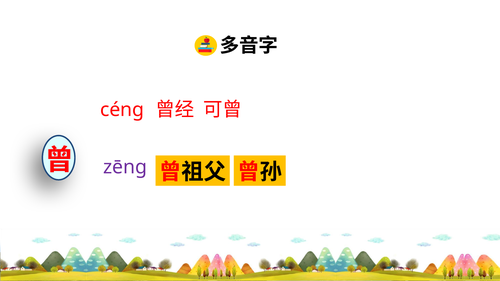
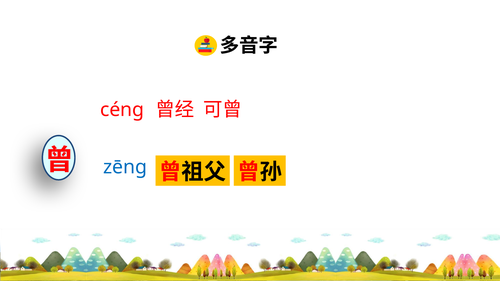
zēng colour: purple -> blue (125, 167)
